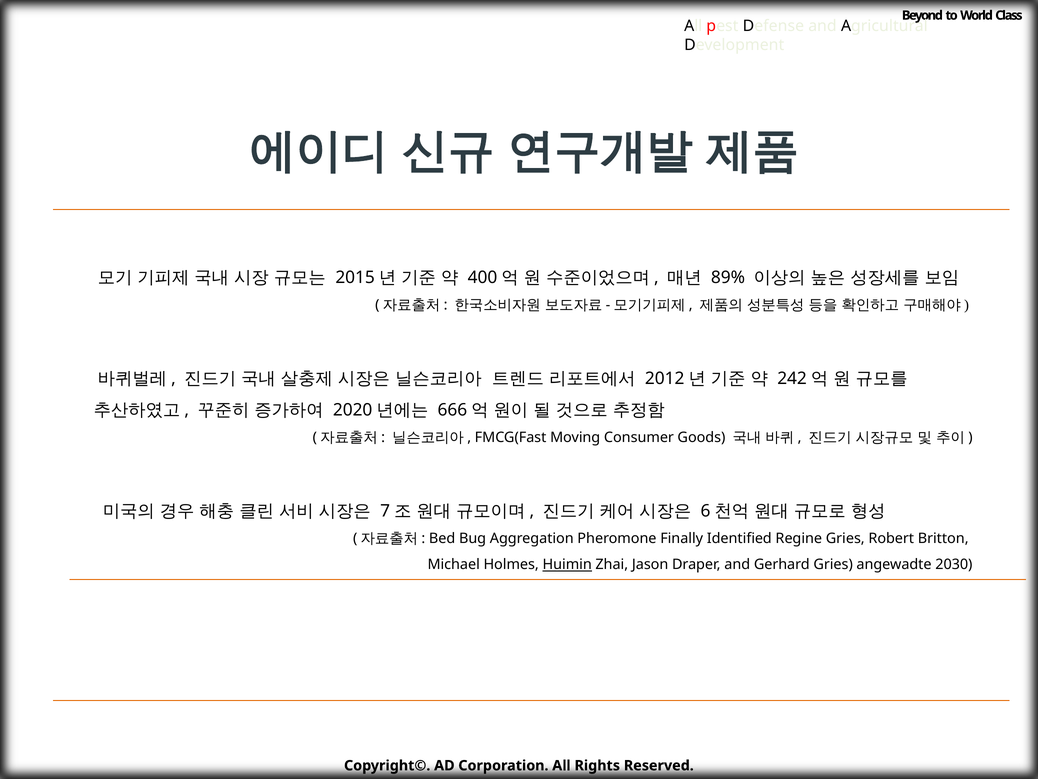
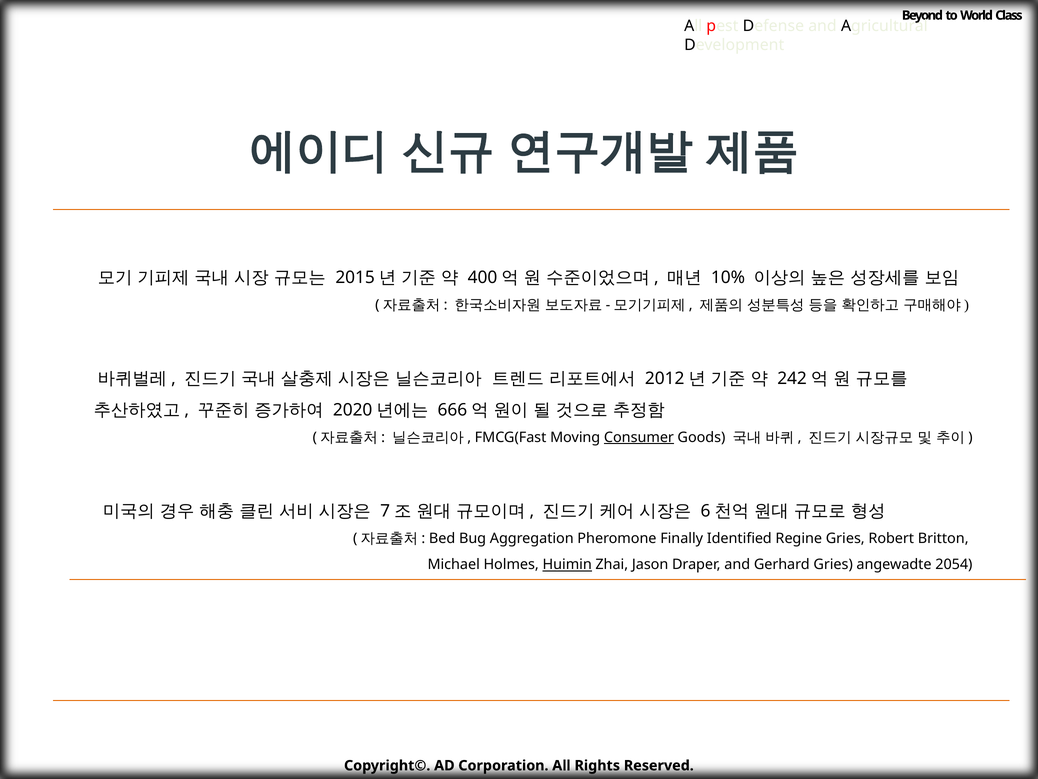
89%: 89% -> 10% (728, 277)
Consumer underline: none -> present (639, 437)
2030: 2030 -> 2054 (954, 564)
